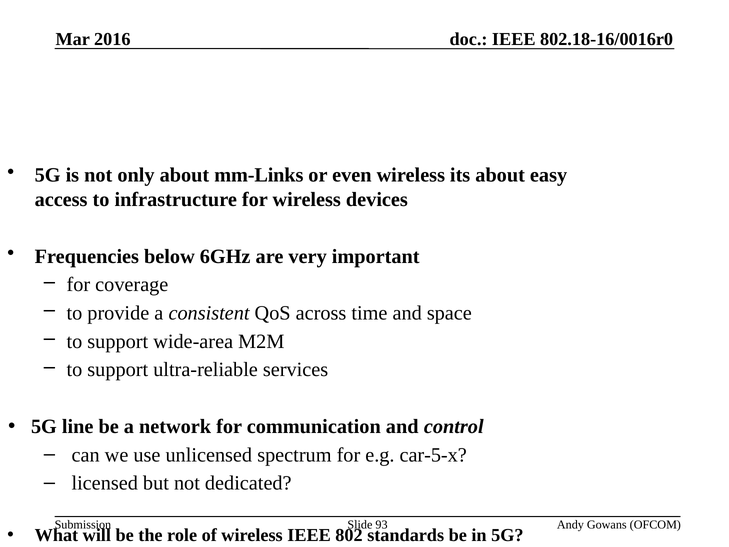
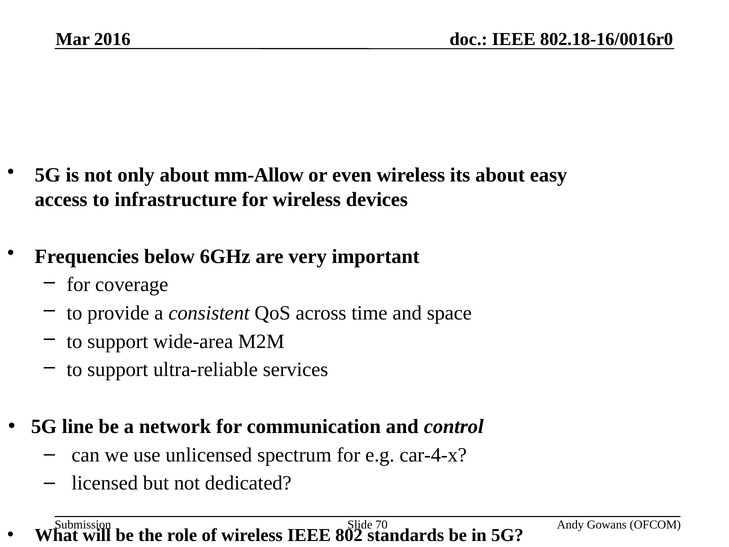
mm-Links: mm-Links -> mm-Allow (259, 175)
car-5-x: car-5-x -> car-4-x (433, 455)
93: 93 -> 70 (382, 524)
